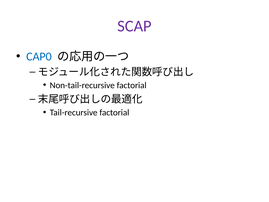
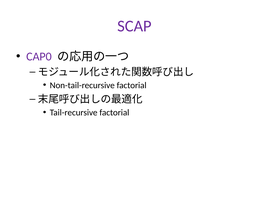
CAP0 colour: blue -> purple (39, 56)
